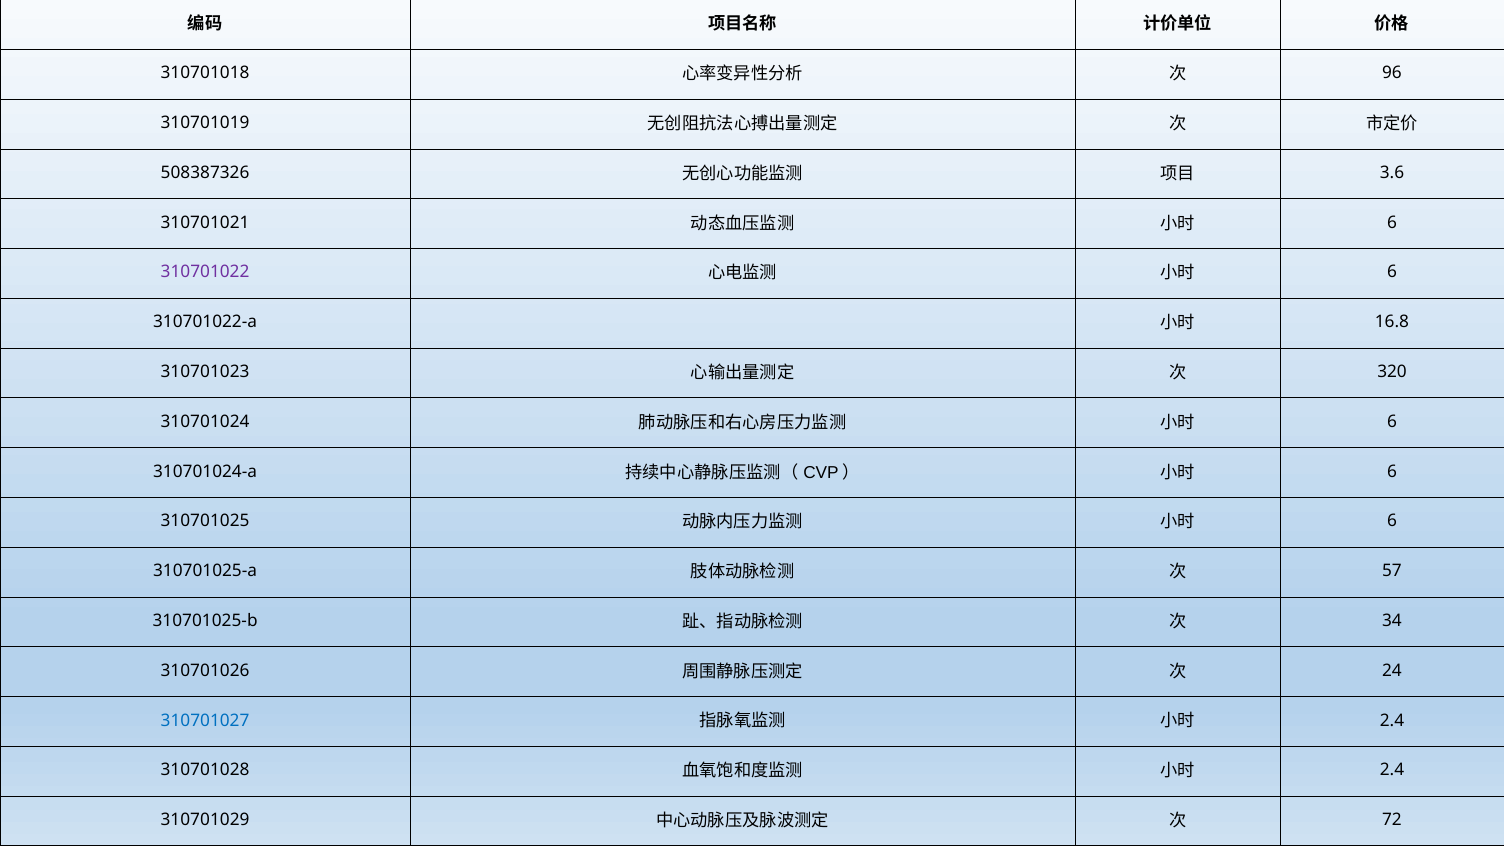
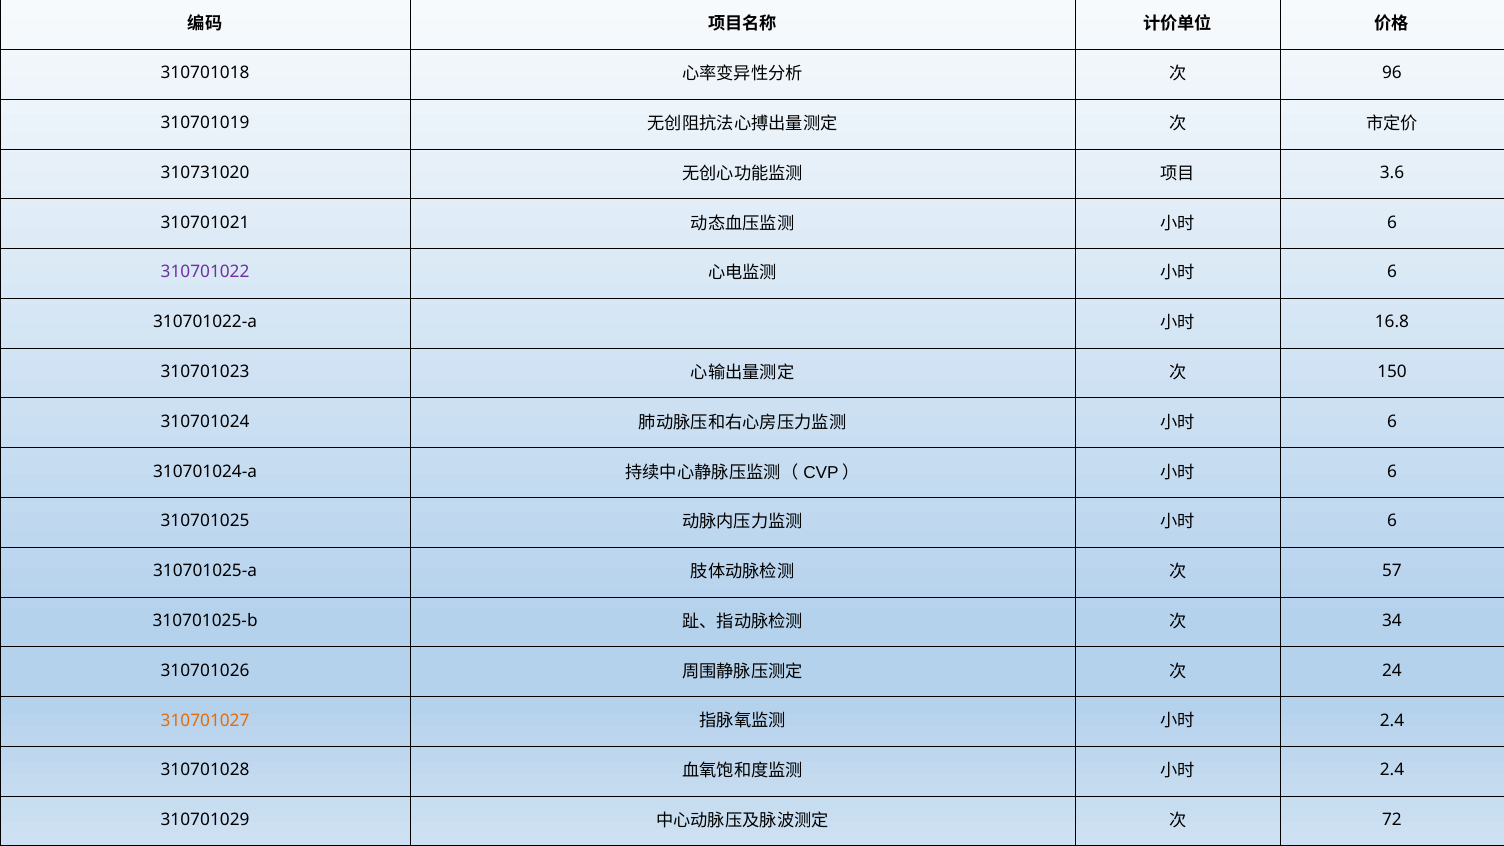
508387326: 508387326 -> 310731020 (205, 173)
320: 320 -> 150 (1392, 372)
310701027 colour: blue -> orange (205, 720)
